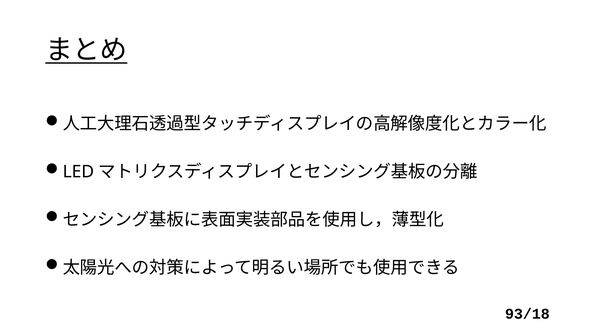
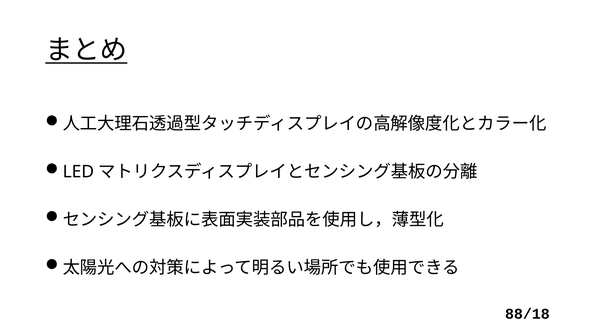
93/18: 93/18 -> 88/18 (527, 314)
